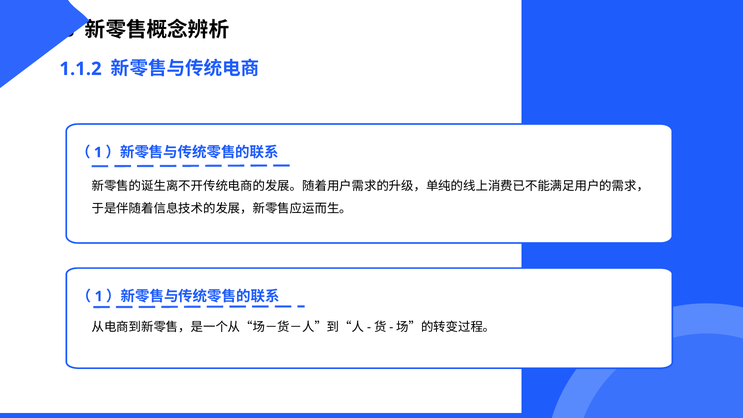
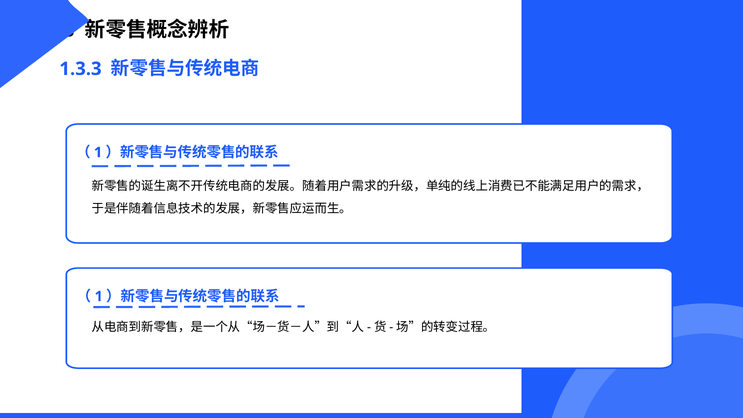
1.1.2: 1.1.2 -> 1.3.3 (81, 69)
